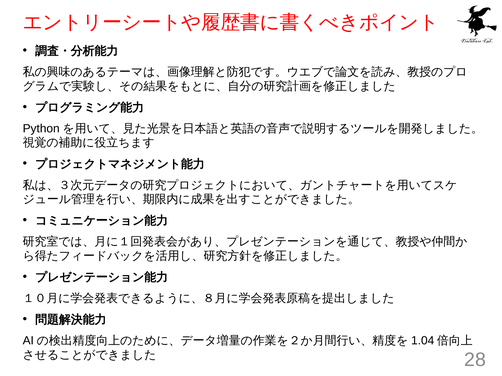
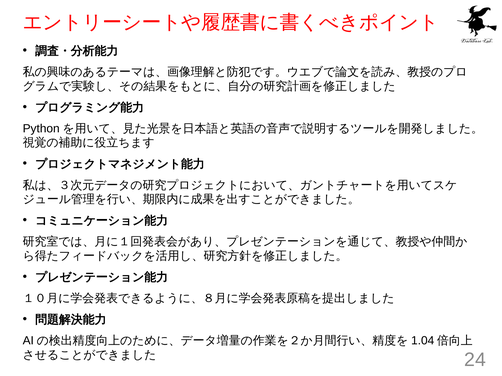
28: 28 -> 24 (475, 360)
